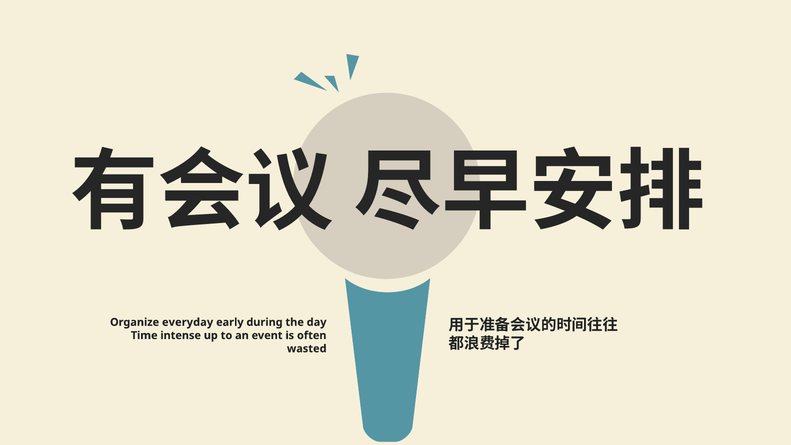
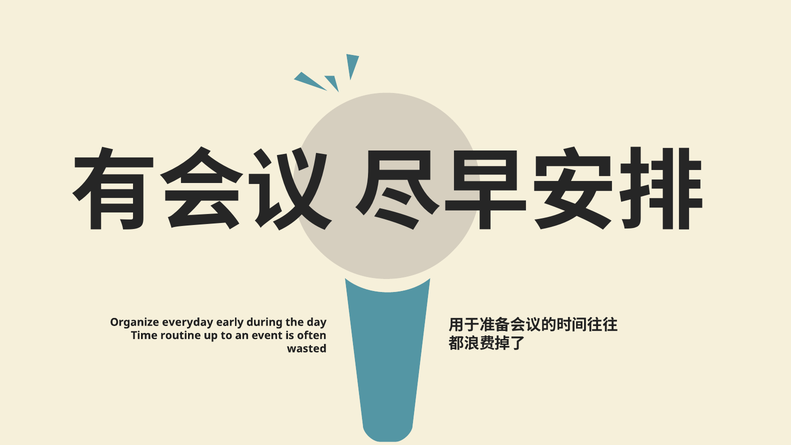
intense: intense -> routine (181, 335)
